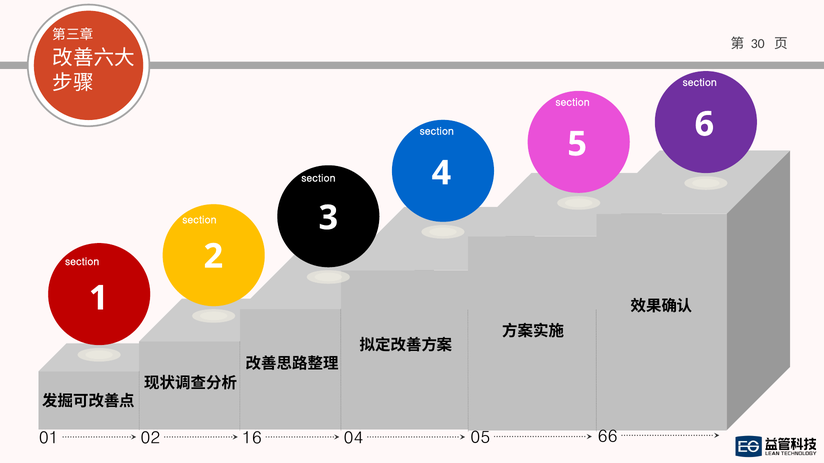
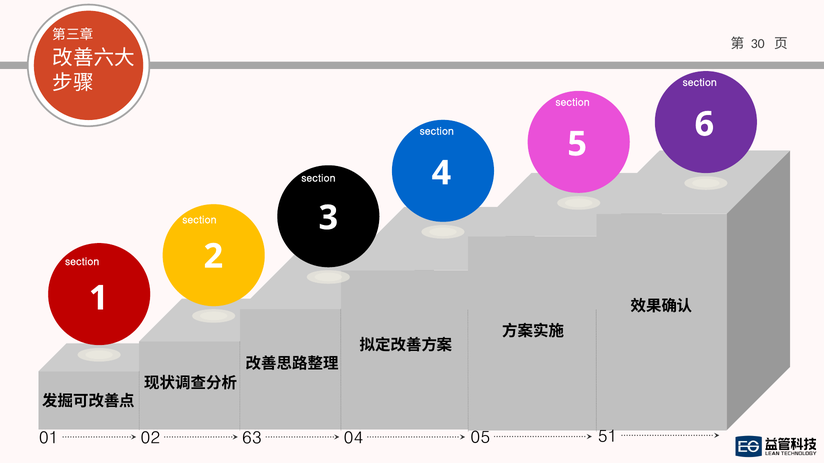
66: 66 -> 51 (608, 437)
16: 16 -> 63 (252, 438)
